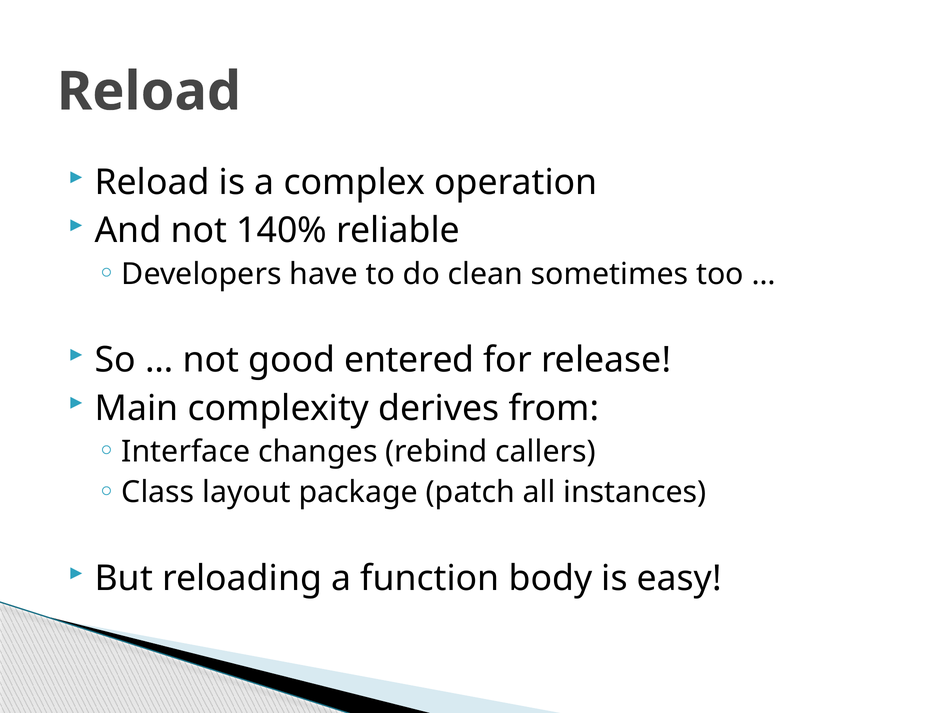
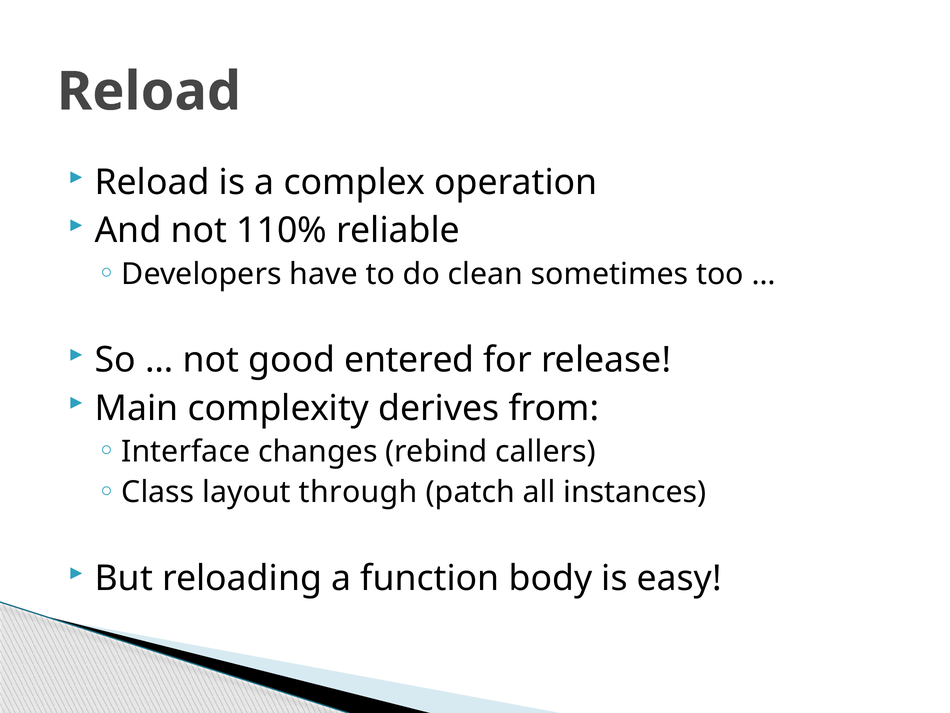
140%: 140% -> 110% (282, 231)
package: package -> through (358, 492)
